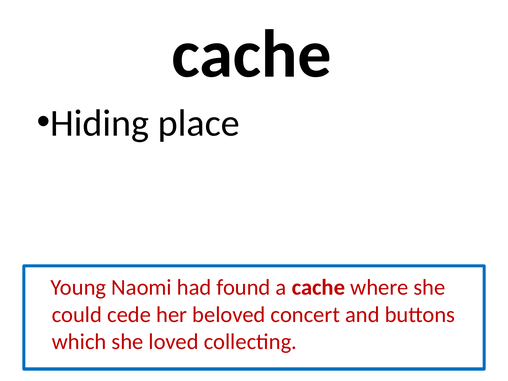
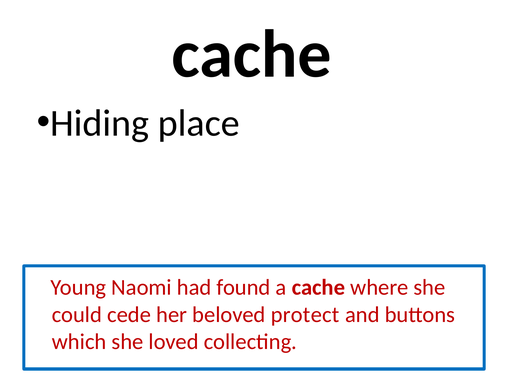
concert: concert -> protect (305, 315)
